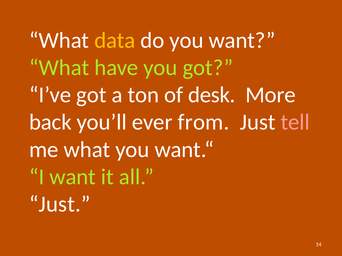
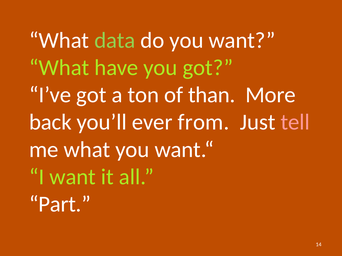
data colour: yellow -> light green (115, 40)
desk: desk -> than (212, 95)
Just: Just -> Part (60, 205)
